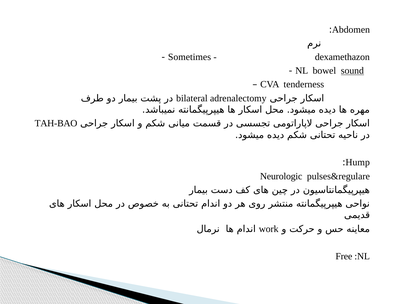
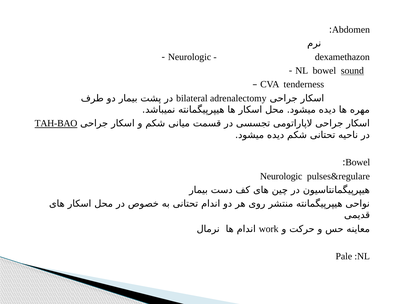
Sometimes: Sometimes -> Neurologic (190, 57)
TAH-BAO underline: none -> present (56, 124)
Hump: Hump -> Bowel (358, 163)
Free: Free -> Pale (344, 257)
